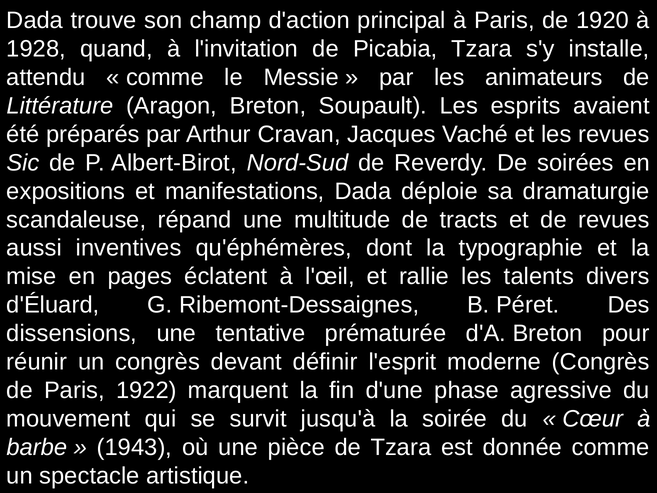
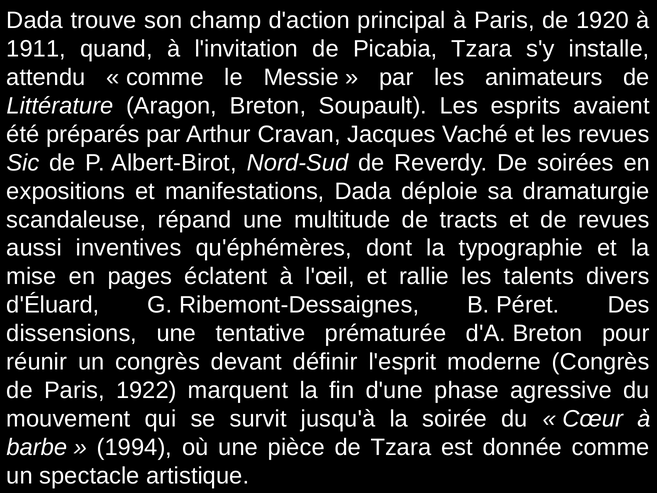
1928: 1928 -> 1911 (36, 49)
1943: 1943 -> 1994 (134, 447)
